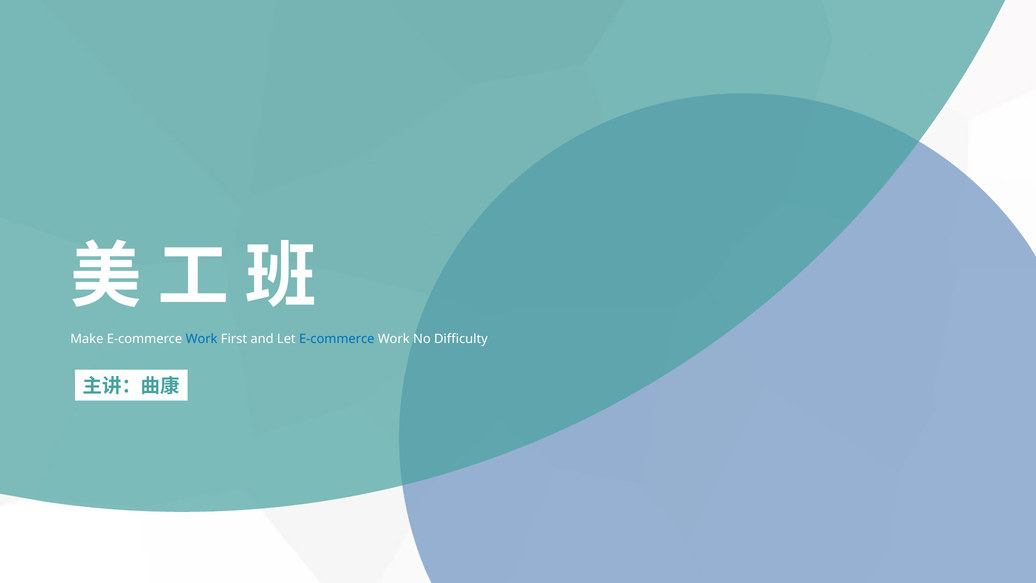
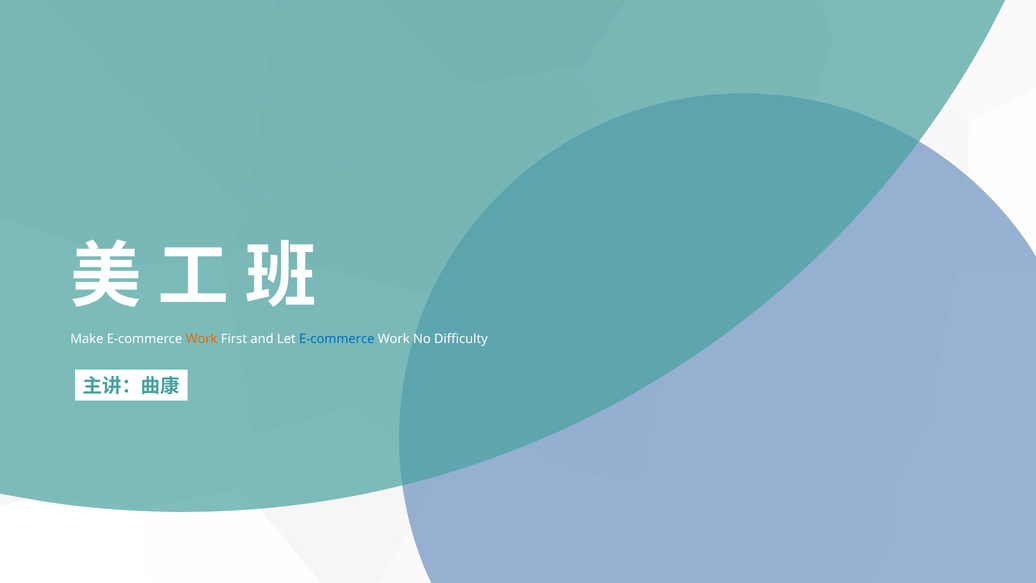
Work colour: blue -> orange (202, 339)
